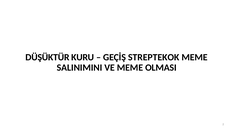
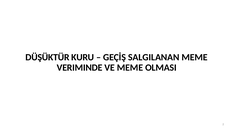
STREPTEKOK: STREPTEKOK -> SALGILANAN (154, 57)
SALINIMINI: SALINIMINI -> VERIMINDE (80, 68)
